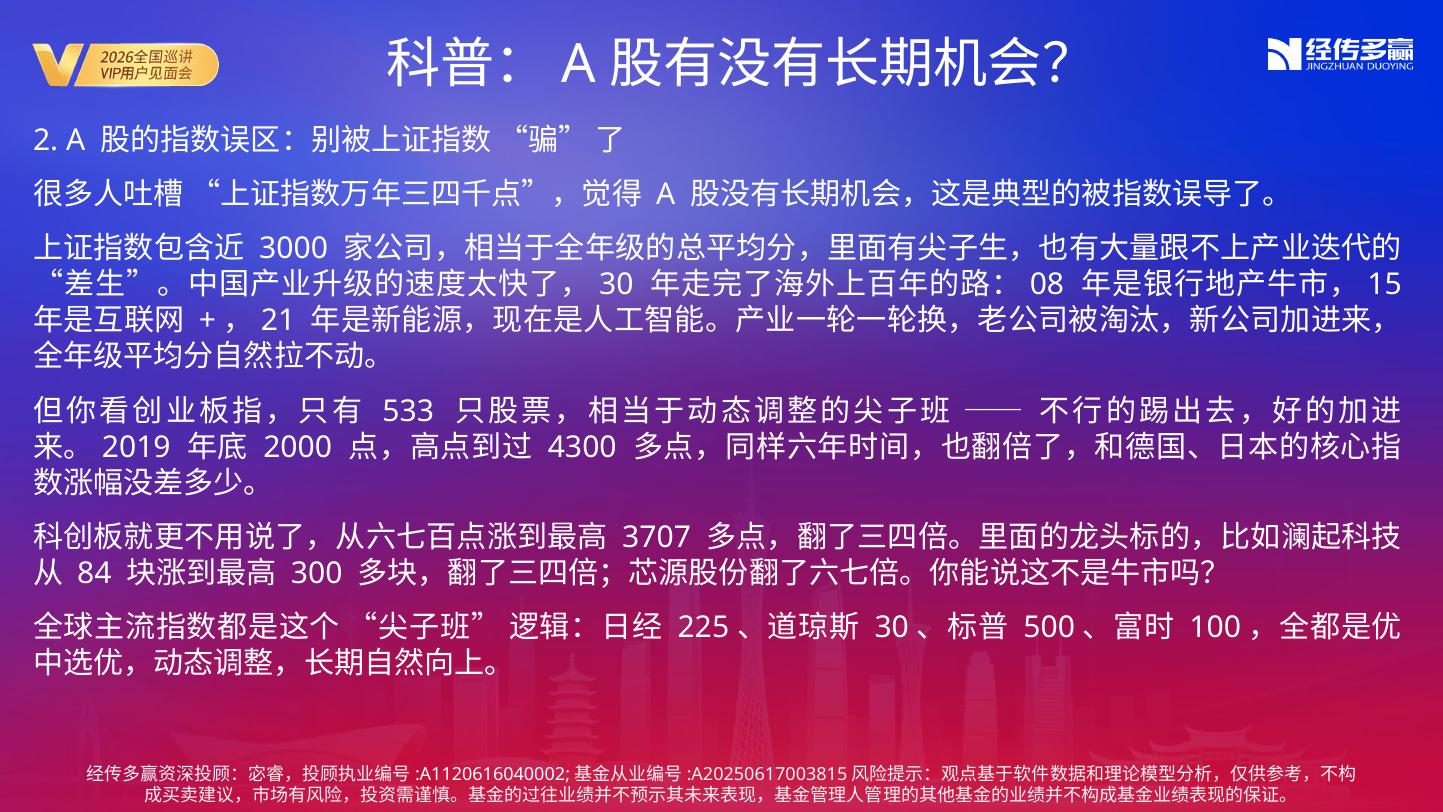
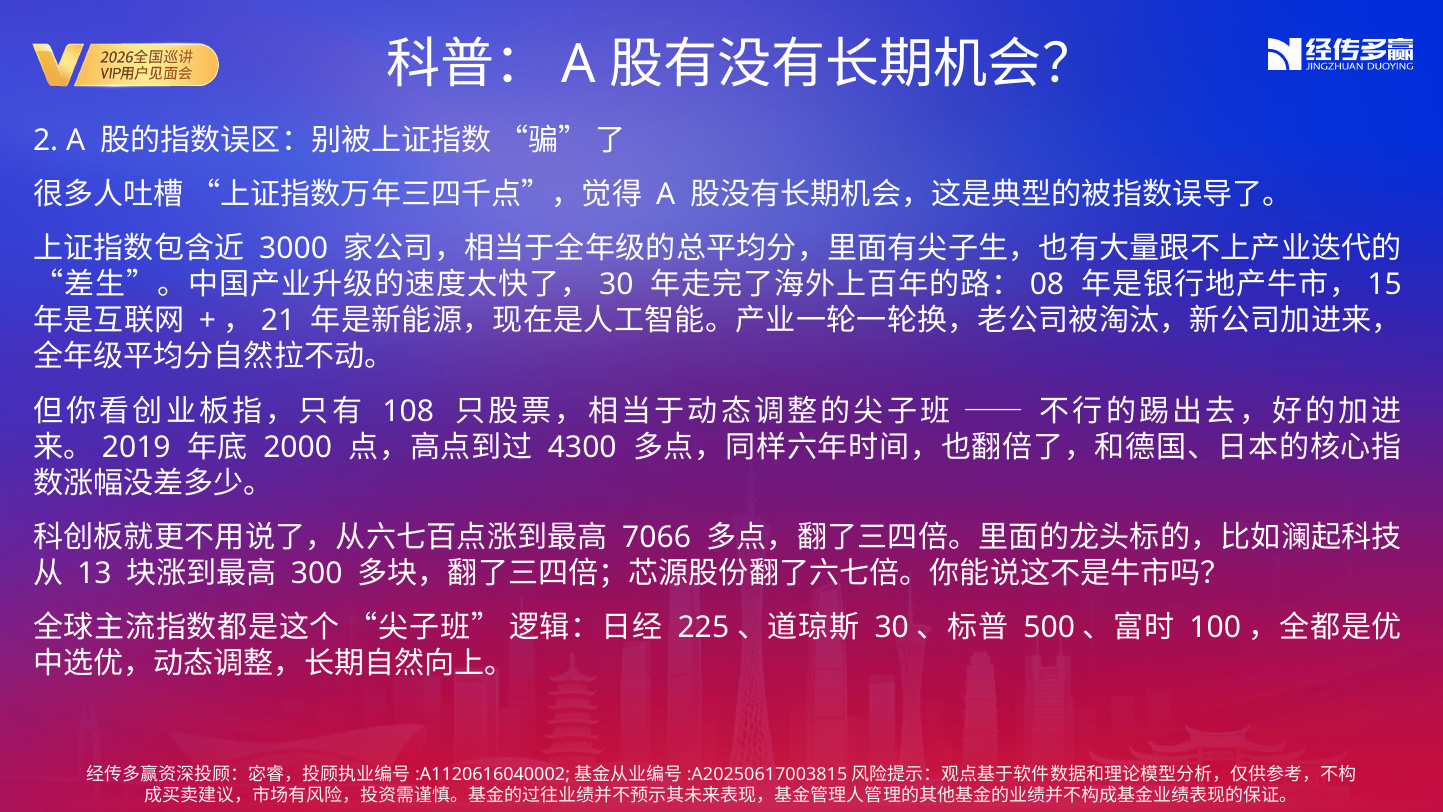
533: 533 -> 108 (408, 411)
3707: 3707 -> 7066 (657, 537)
84: 84 -> 13 (94, 573)
